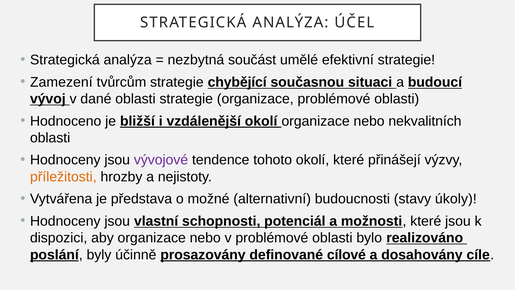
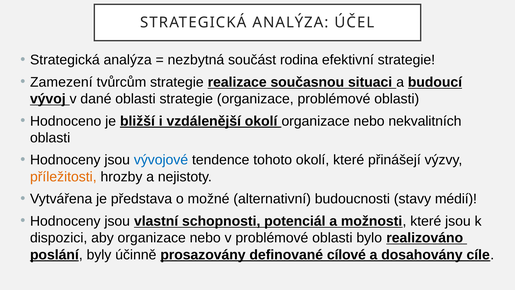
umělé: umělé -> rodina (299, 60)
chybějící: chybějící -> realizace (237, 82)
vývojové colour: purple -> blue (161, 160)
úkoly: úkoly -> médií (456, 199)
